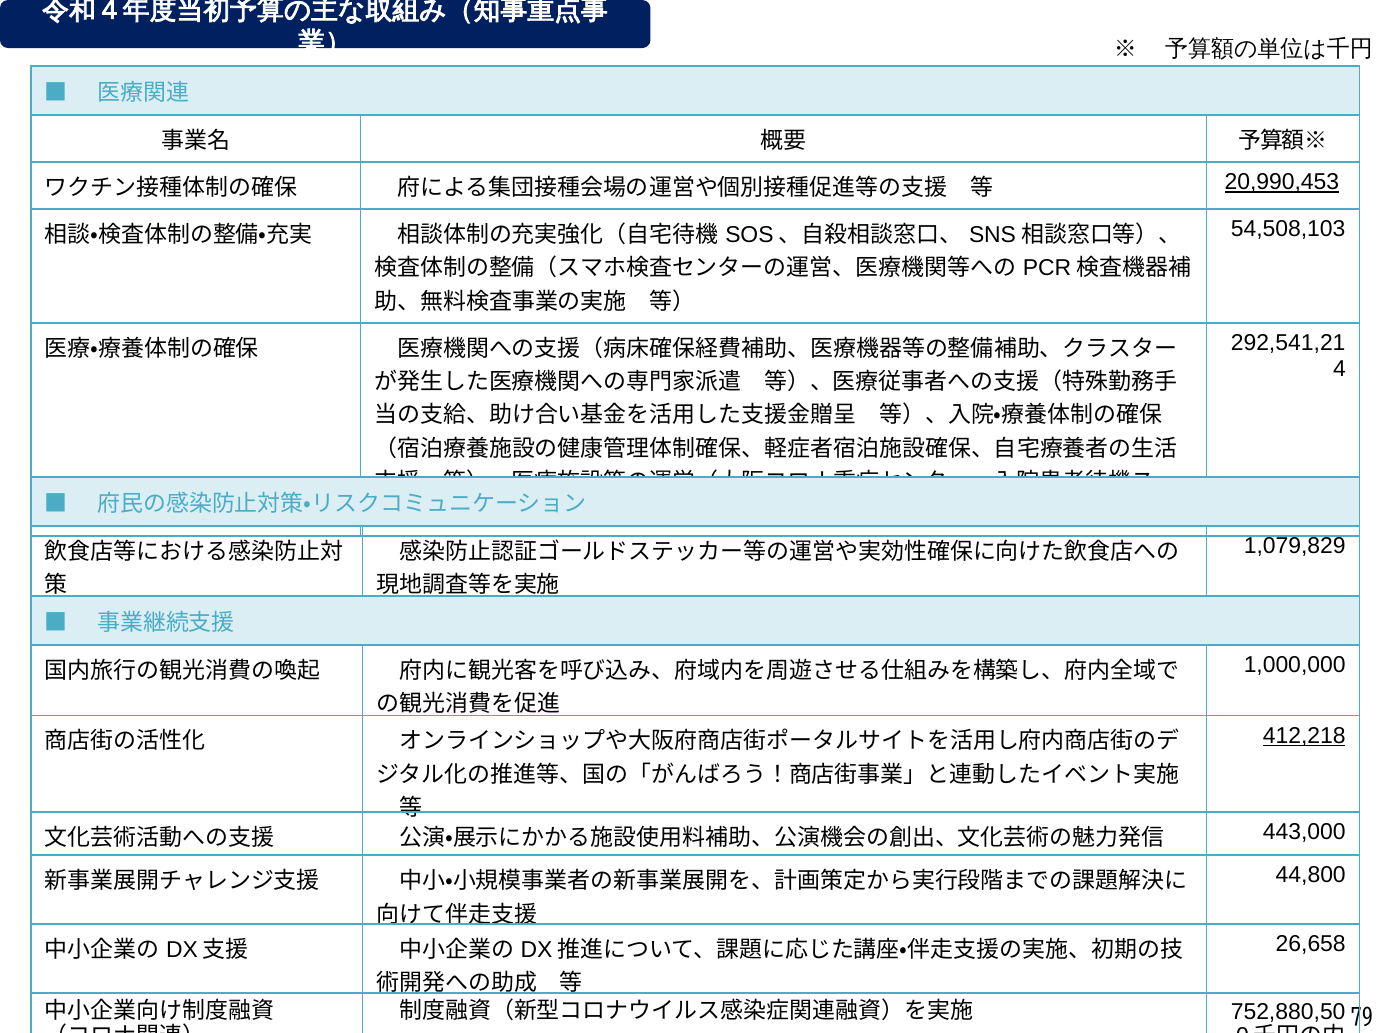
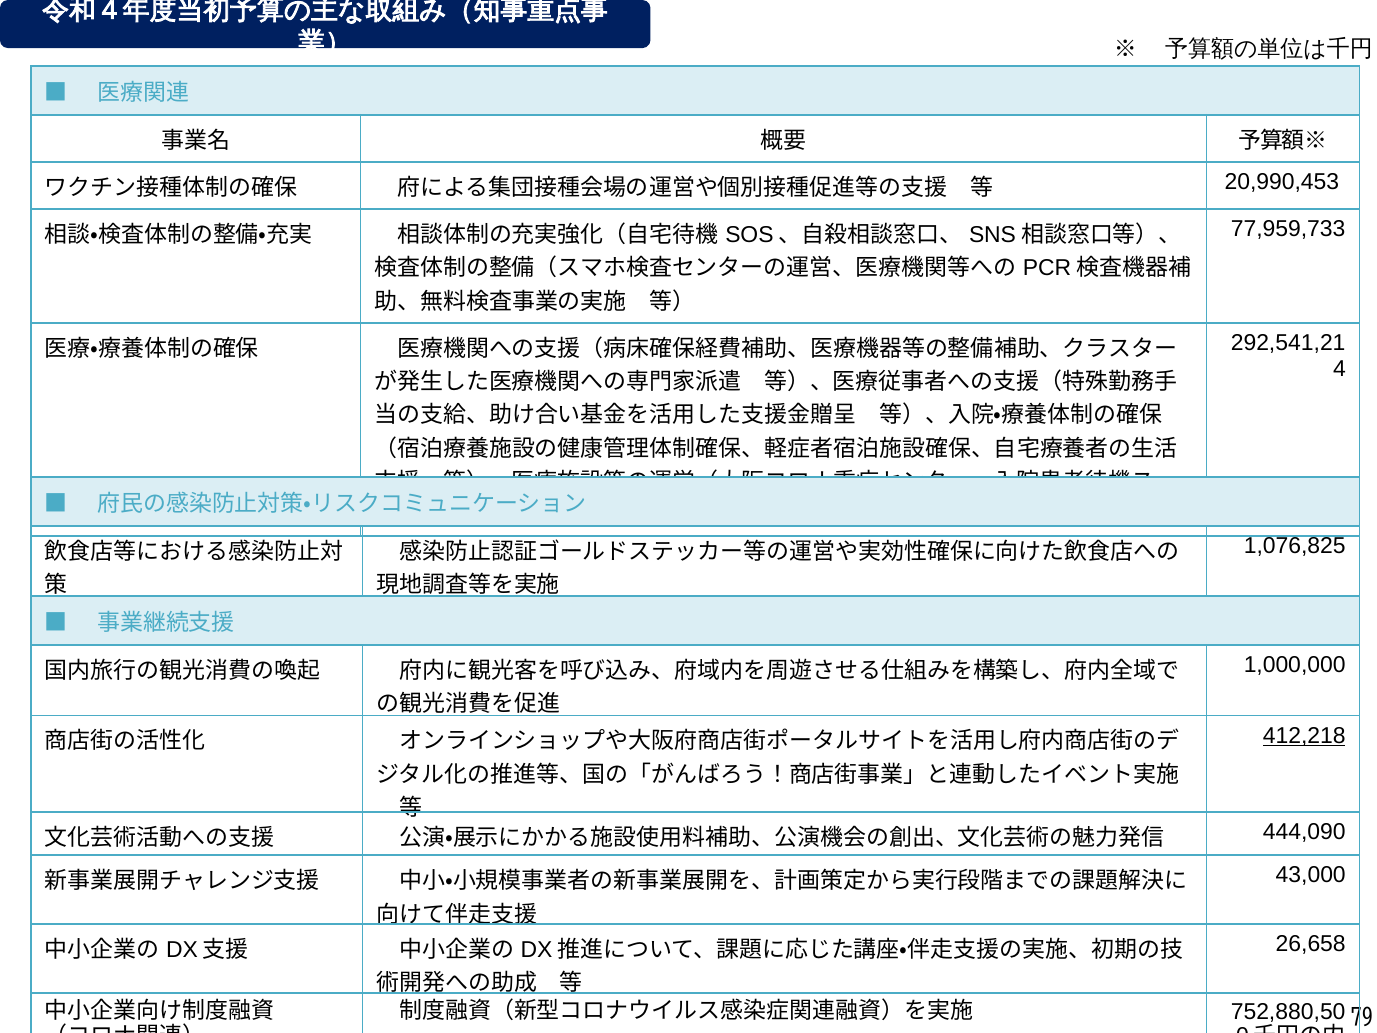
20,990,453 underline: present -> none (1282, 182)
54,508,103: 54,508,103 -> 77,959,733 (1288, 229)
1,079,829: 1,079,829 -> 1,076,825 (1295, 546)
443,000: 443,000 -> 444,090 (1304, 832)
44,800: 44,800 -> 43,000 (1311, 875)
